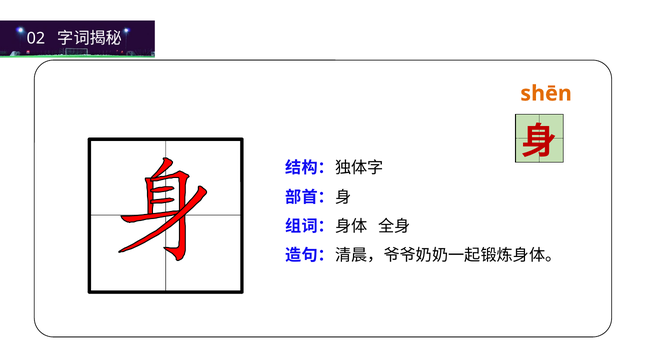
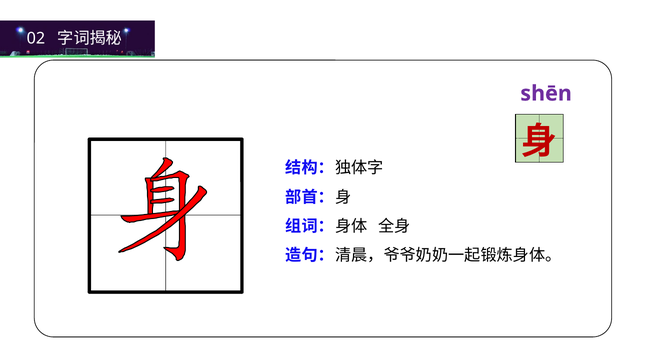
shēn colour: orange -> purple (546, 93)
